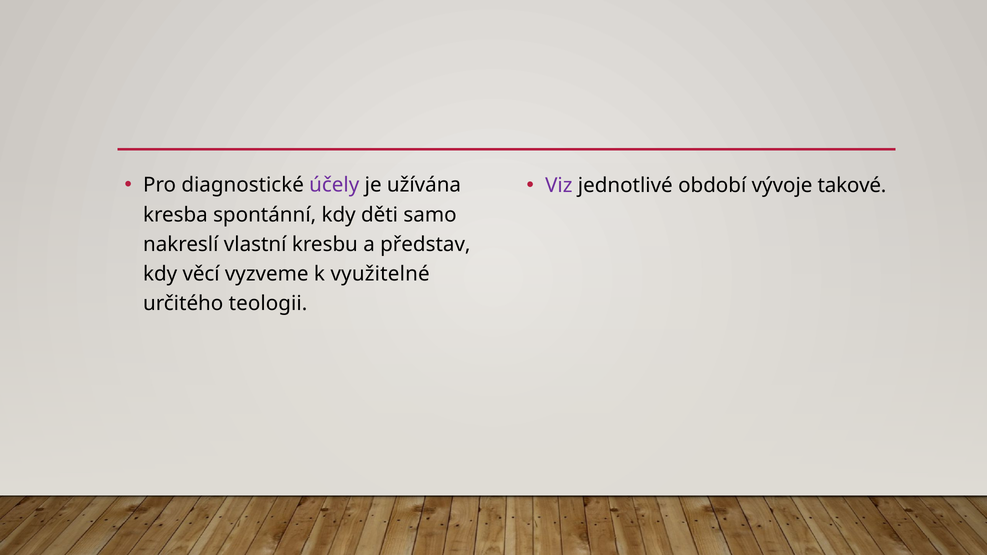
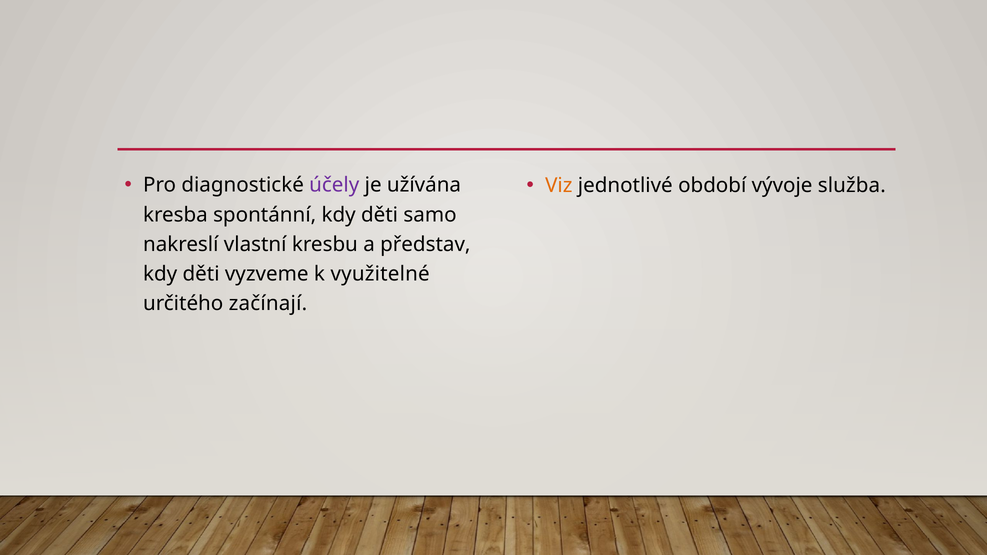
Viz colour: purple -> orange (559, 186)
takové: takové -> služba (852, 186)
věcí: věcí -> děti (201, 274)
teologii: teologii -> začínají (268, 304)
